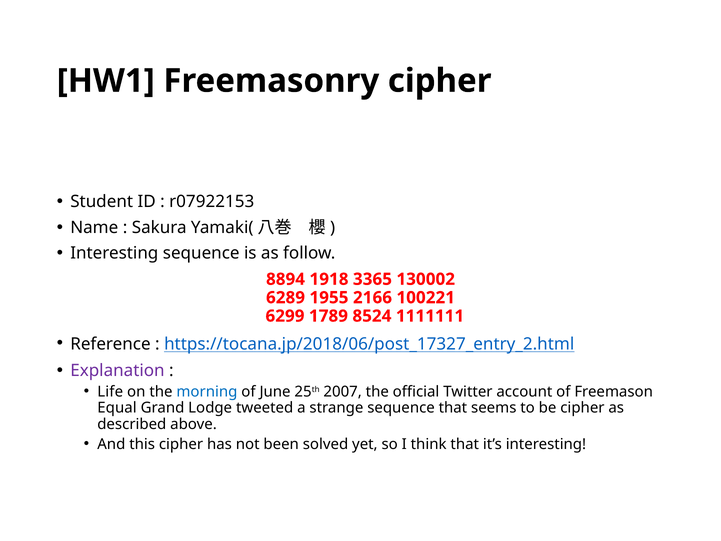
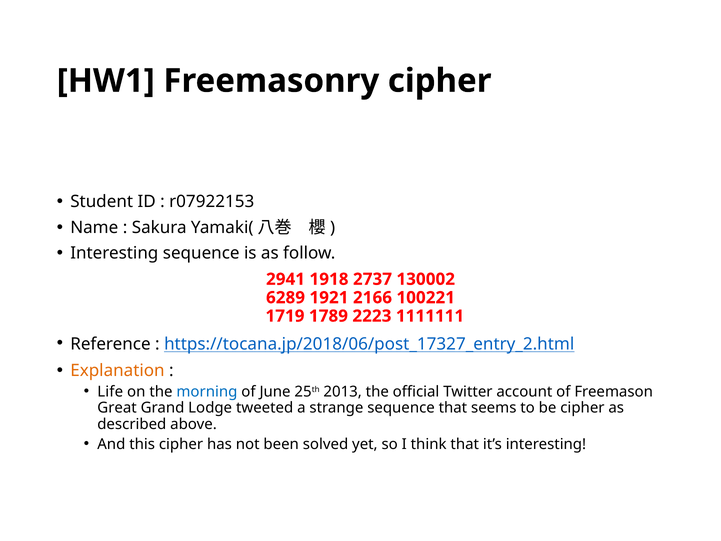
8894: 8894 -> 2941 (286, 279)
3365: 3365 -> 2737 (372, 279)
1955: 1955 -> 1921 (329, 298)
6299: 6299 -> 1719 (285, 316)
8524: 8524 -> 2223 (372, 316)
Explanation colour: purple -> orange (117, 370)
2007: 2007 -> 2013 (343, 391)
Equal: Equal -> Great (117, 408)
